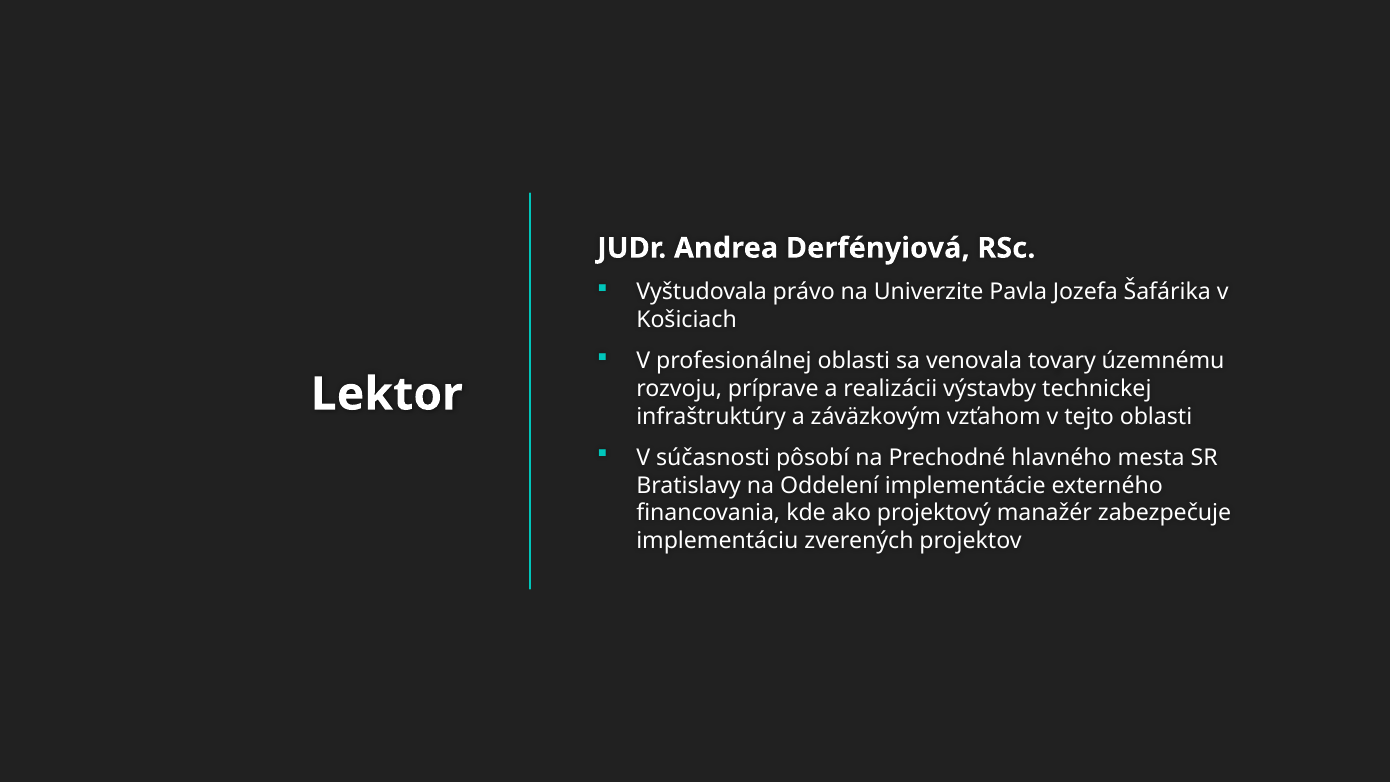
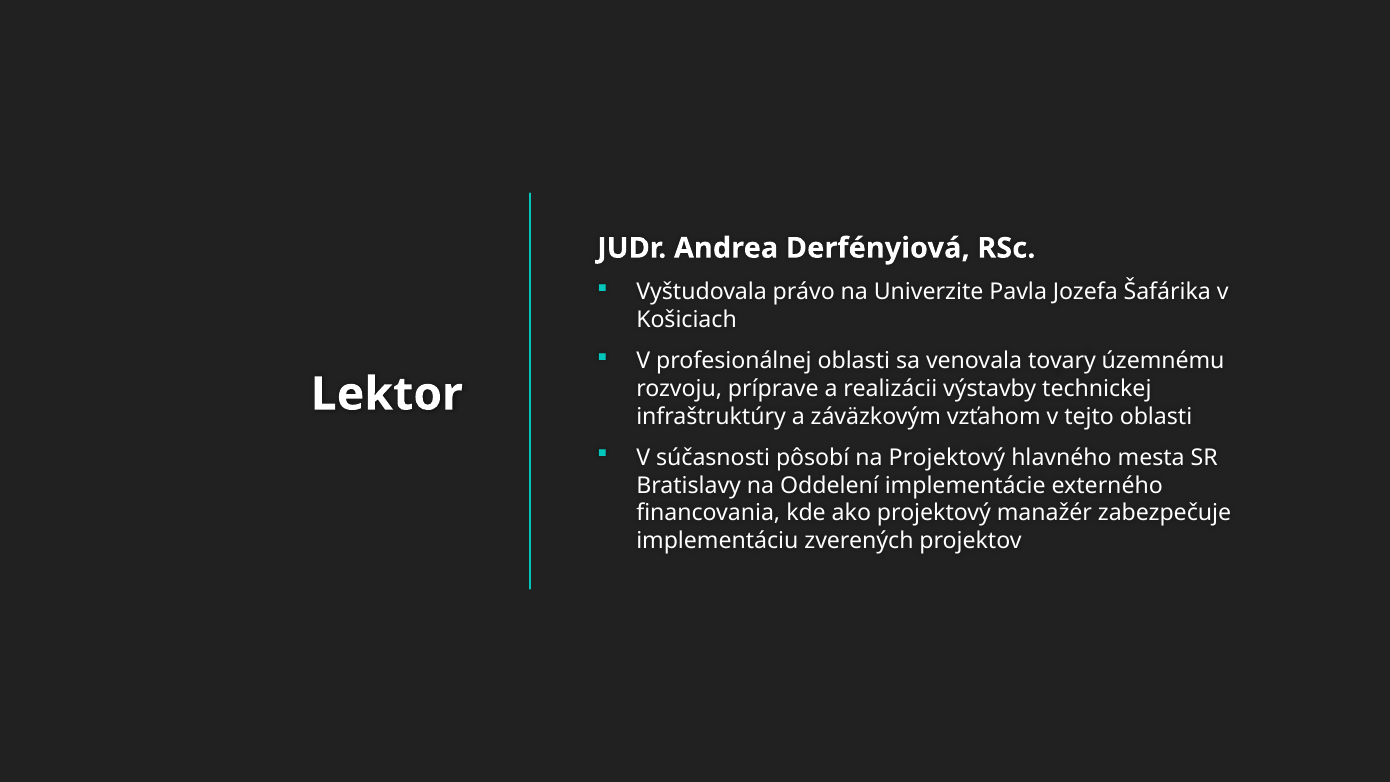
na Prechodné: Prechodné -> Projektový (947, 458)
